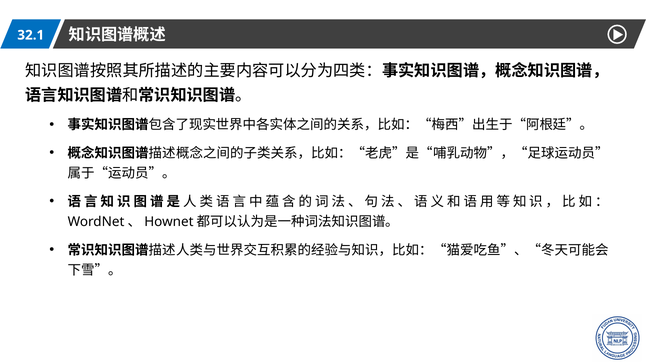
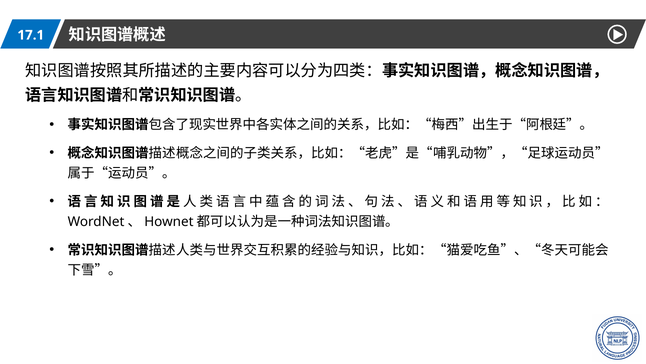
32.1: 32.1 -> 17.1 (31, 35)
